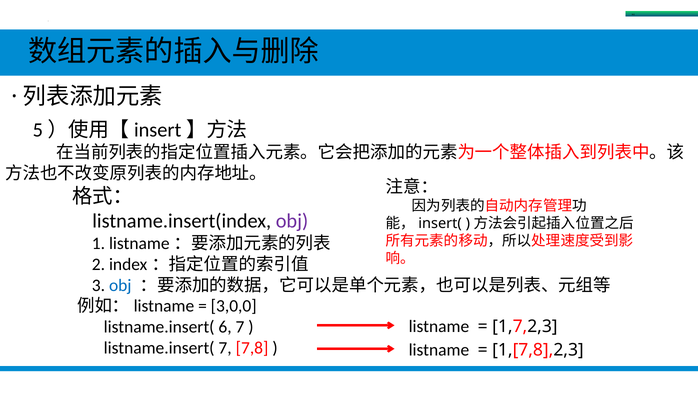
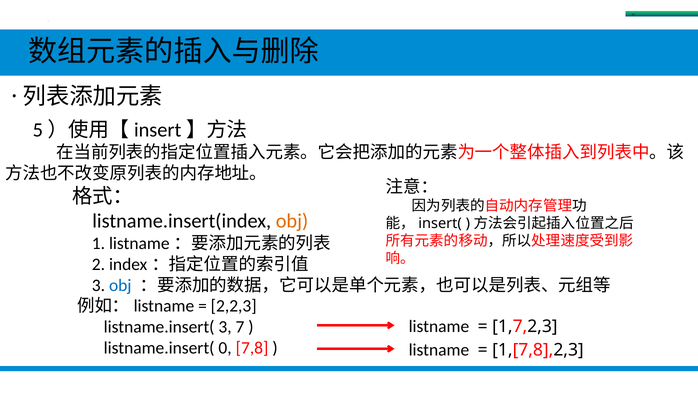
obj colour: purple -> orange (292, 221)
3,0,0: 3,0,0 -> 2,2,3 (234, 306)
listname.insert( 6: 6 -> 3 (225, 327)
listname.insert( 7: 7 -> 0 (225, 348)
